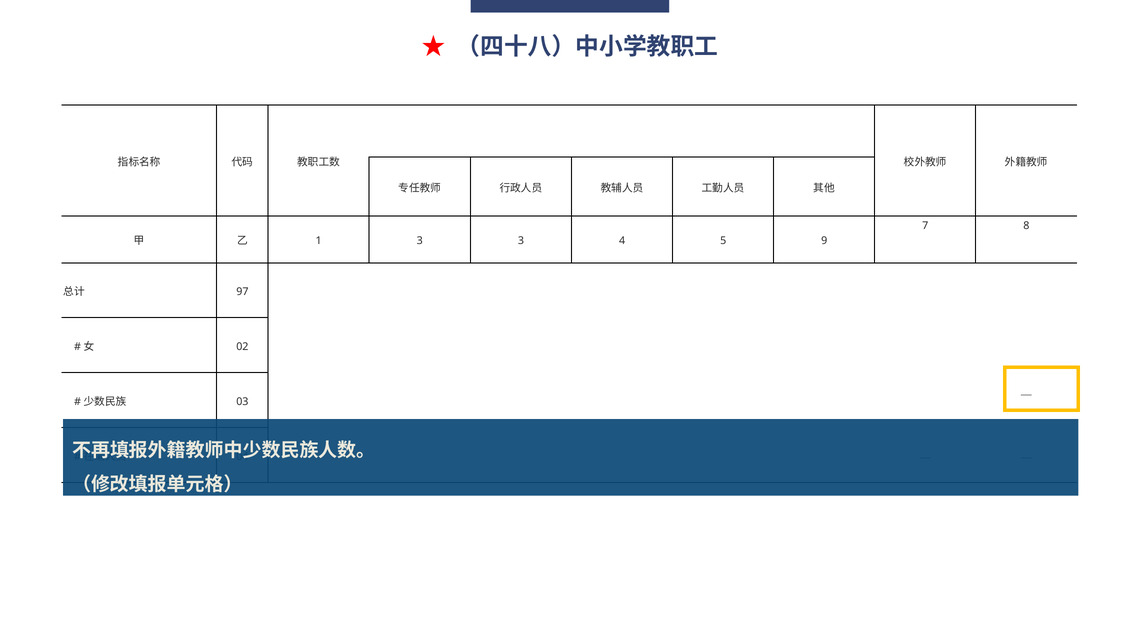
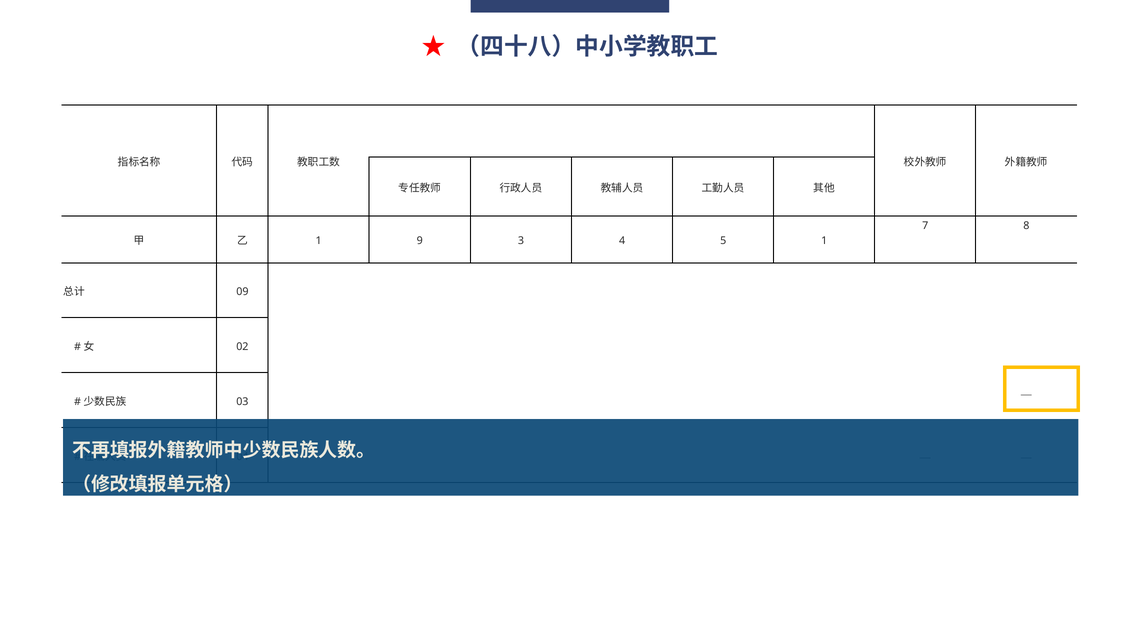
1 3: 3 -> 9 (420, 241)
5 9: 9 -> 1 (824, 241)
97: 97 -> 09 (242, 292)
